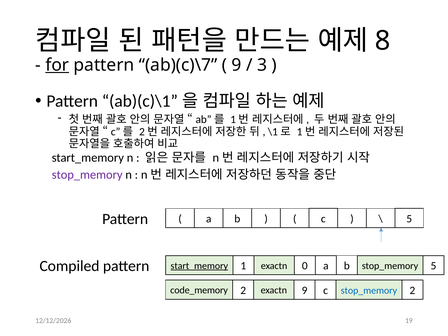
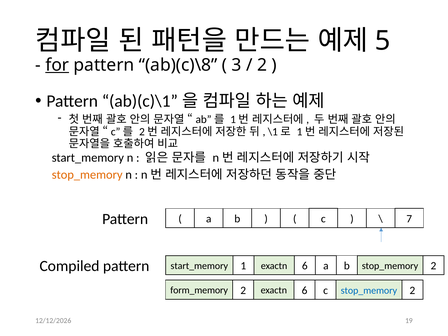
8: 8 -> 5 (383, 41)
ab)(c)\7: ab)(c)\7 -> ab)(c)\8 (178, 65)
9: 9 -> 3 (237, 65)
3: 3 -> 2 (262, 65)
stop_memory colour: purple -> orange (87, 175)
5: 5 -> 7 (409, 219)
pattern 0: 0 -> 6 (305, 266)
b stop_memory 5: 5 -> 2 (433, 266)
start_memory underline: present -> none (199, 266)
code_memory: code_memory -> form_memory (199, 290)
exactn 9: 9 -> 6 (305, 290)
